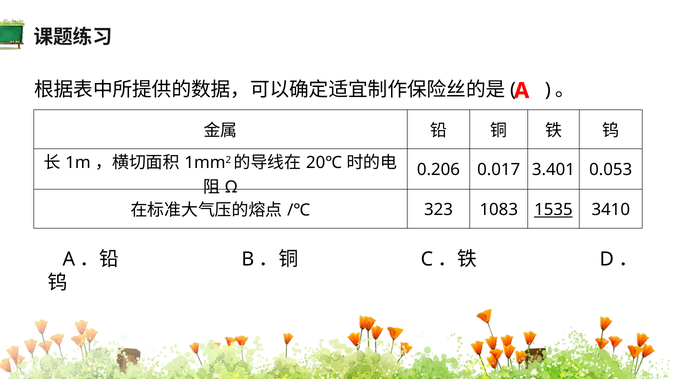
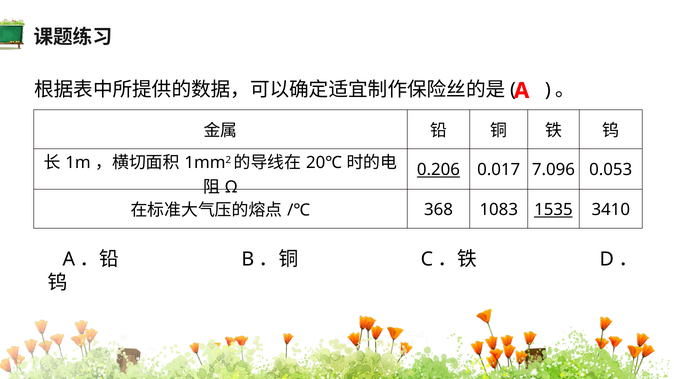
0.206 underline: none -> present (438, 170)
3.401: 3.401 -> 7.096 (553, 170)
323: 323 -> 368 (439, 210)
